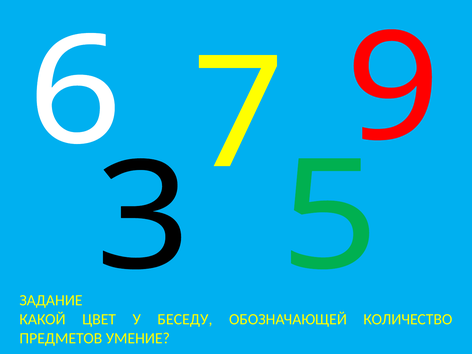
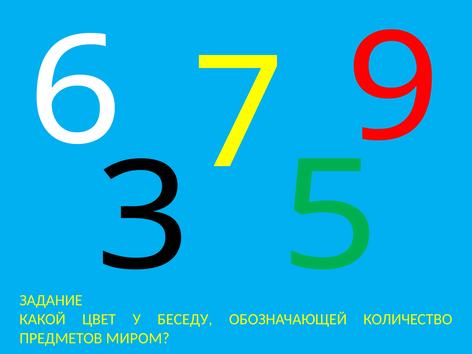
УМЕНИЕ: УМЕНИЕ -> МИРОМ (138, 338)
